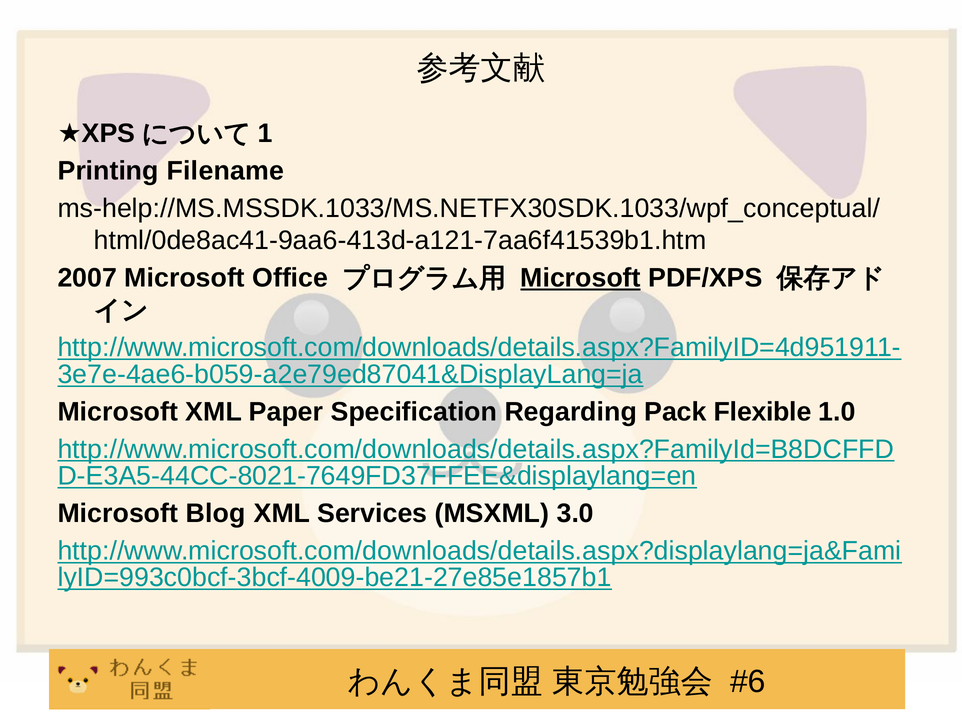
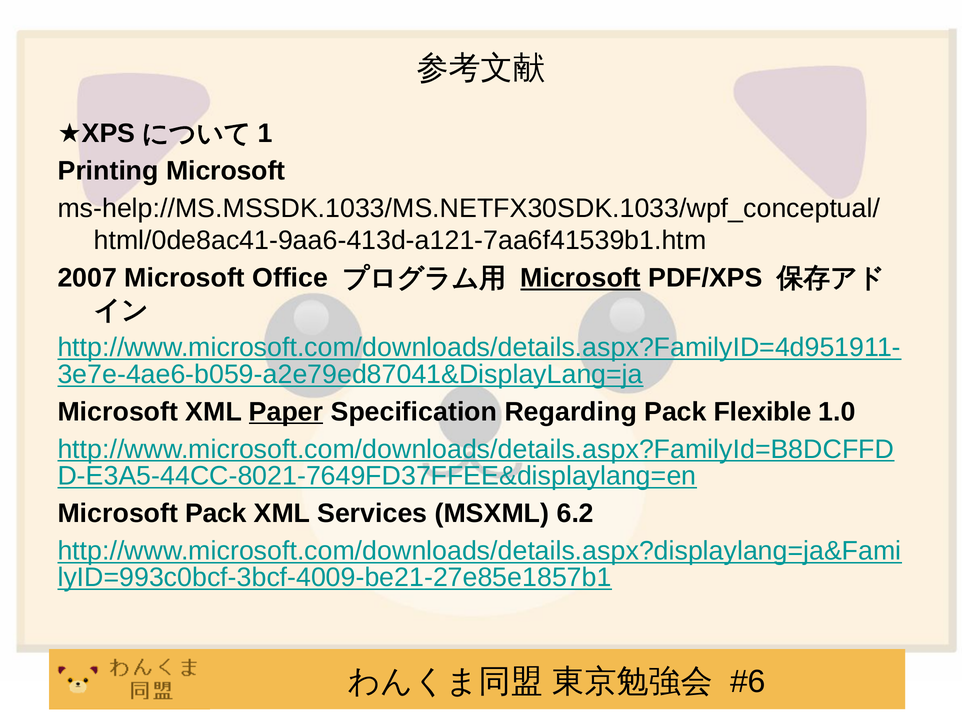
Printing Filename: Filename -> Microsoft (226, 171)
Paper underline: none -> present (286, 411)
Microsoft Blog: Blog -> Pack (216, 513)
3.0: 3.0 -> 6.2 (575, 513)
